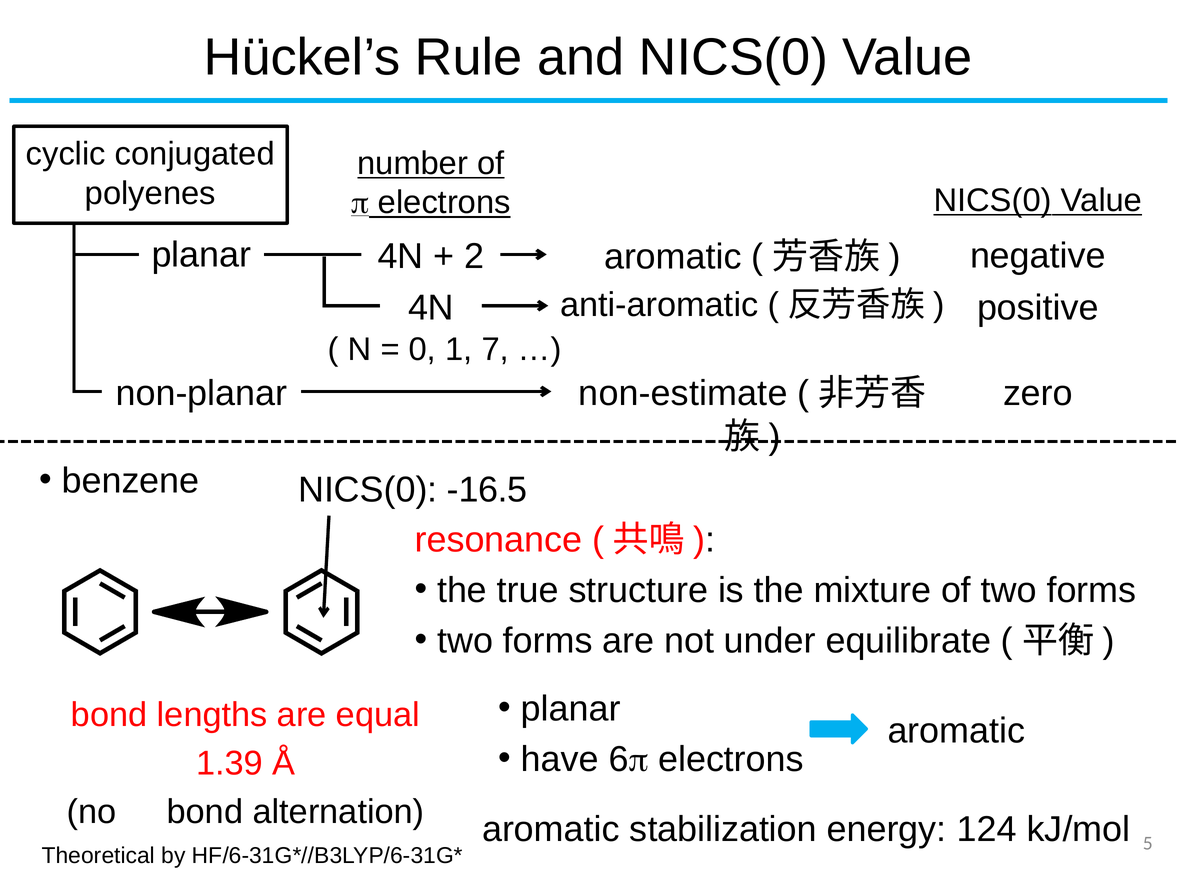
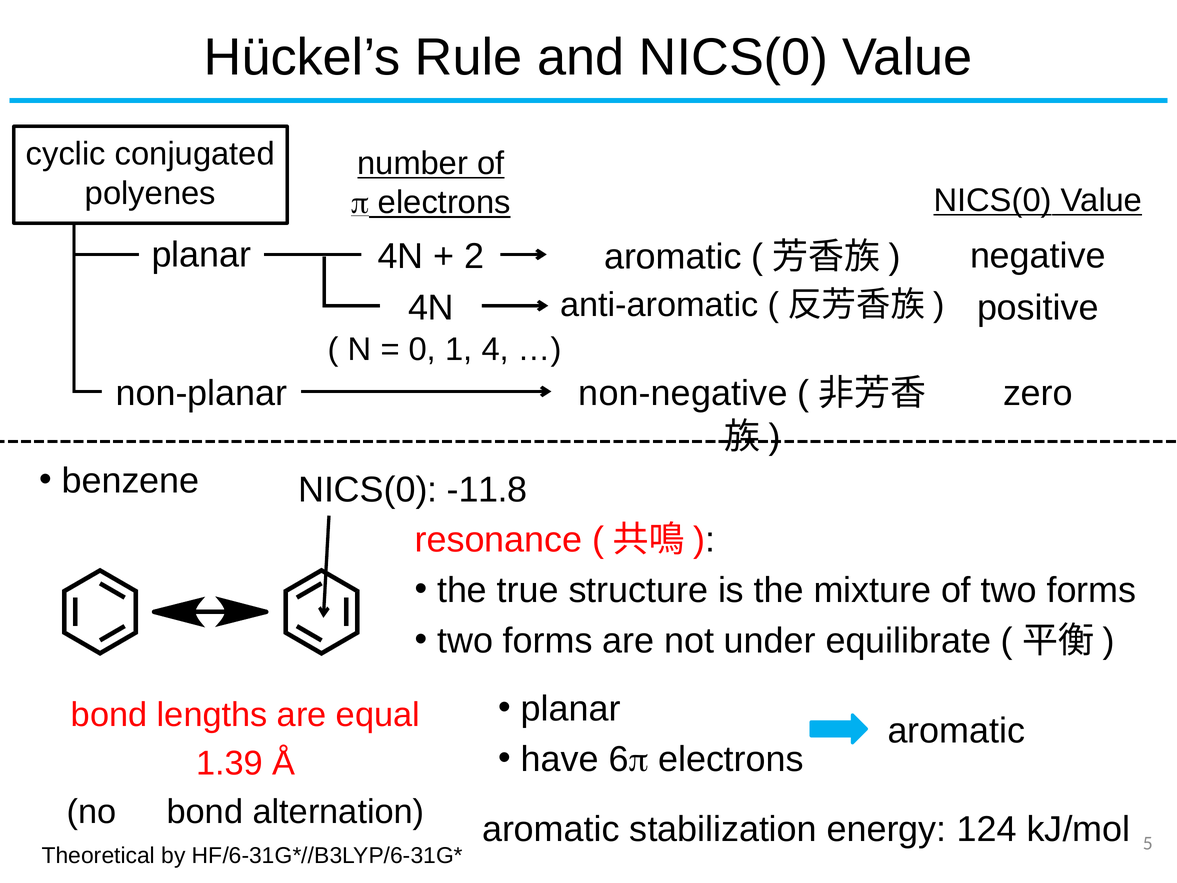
7: 7 -> 4 (495, 350)
non-estimate: non-estimate -> non-negative (683, 394)
-16.5: -16.5 -> -11.8 (487, 490)
